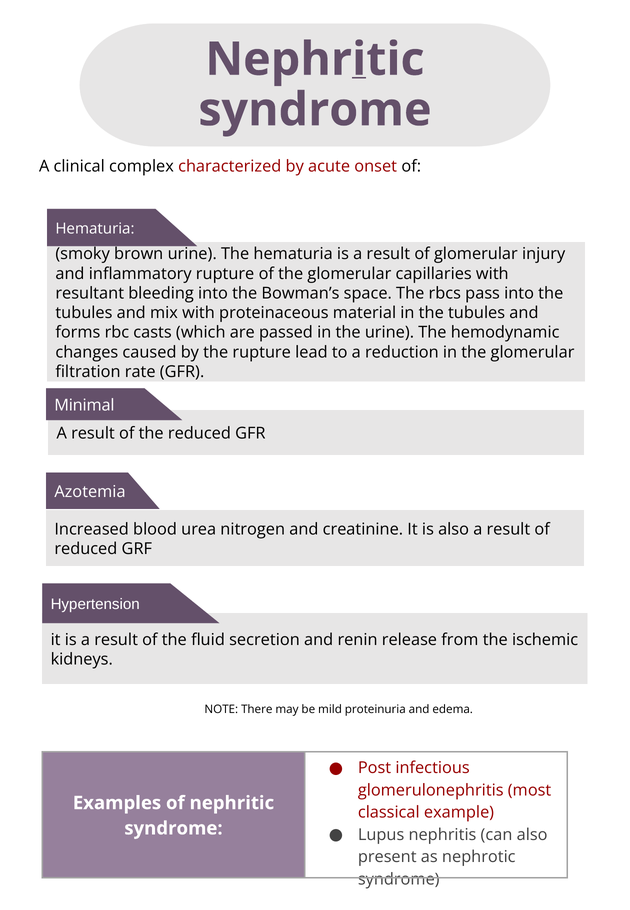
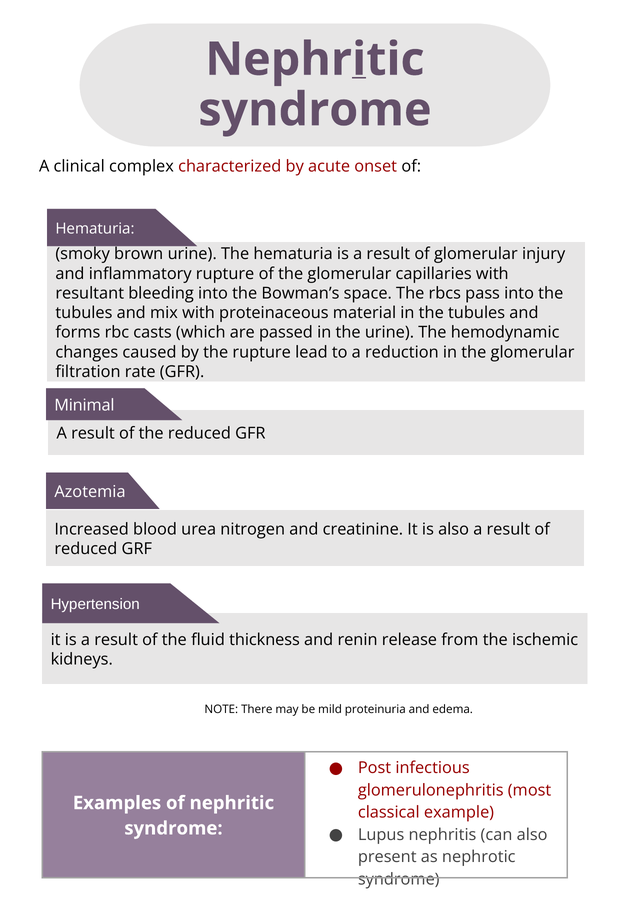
secretion: secretion -> thickness (265, 640)
